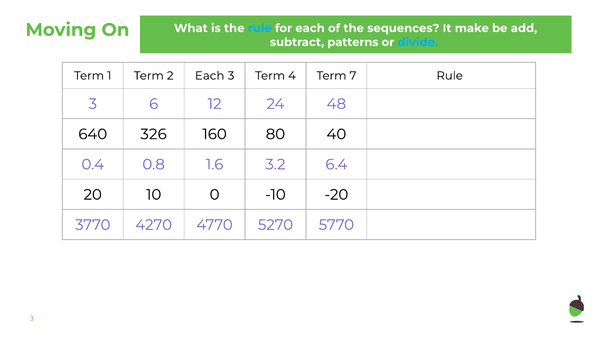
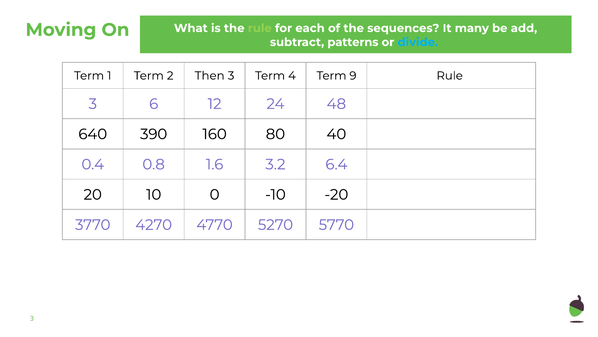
rule colour: light blue -> light green (260, 28)
make: make -> many (472, 28)
2 Each: Each -> Then (210, 76)
7: 7 -> 9 (353, 76)
326: 326 -> 390 (154, 134)
